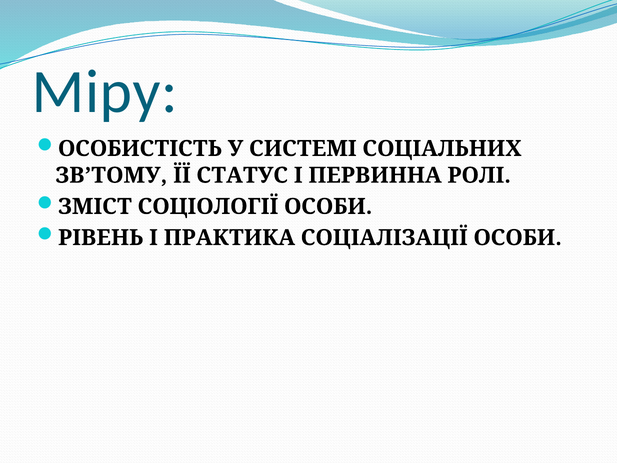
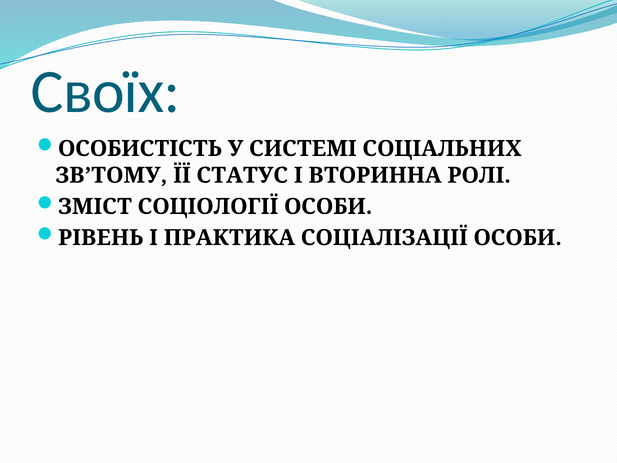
Міру: Міру -> Своїх (105, 92)
ПЕРВИННА: ПЕРВИННА -> ВТОРИННА (375, 175)
